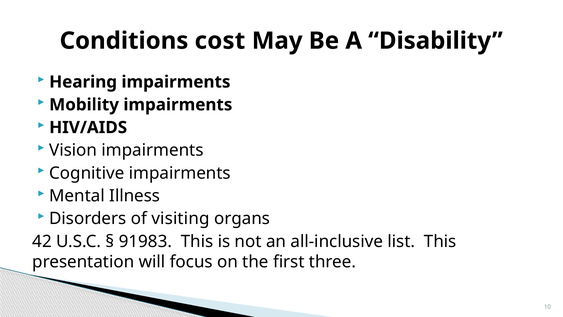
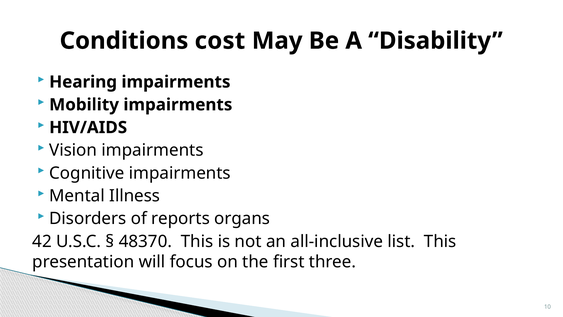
visiting: visiting -> reports (181, 218)
91983: 91983 -> 48370 (145, 241)
